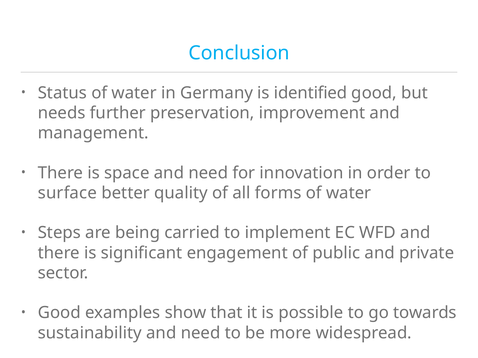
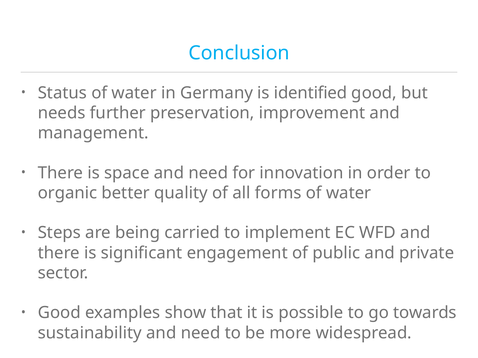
surface: surface -> organic (68, 193)
